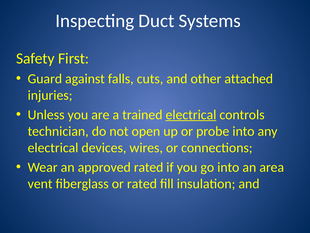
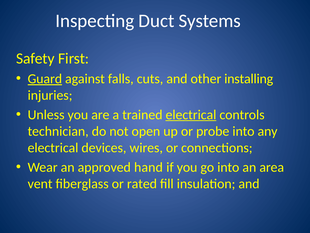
Guard underline: none -> present (45, 79)
attached: attached -> installing (249, 79)
approved rated: rated -> hand (148, 167)
